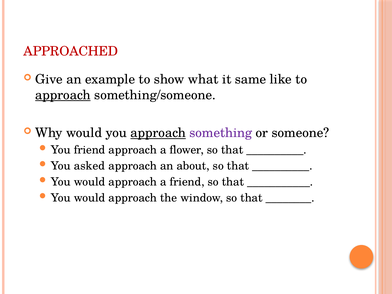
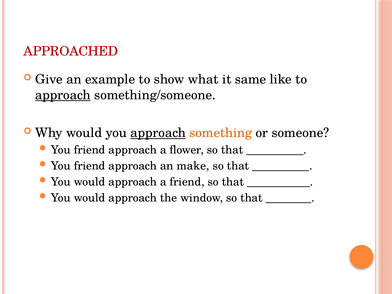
something colour: purple -> orange (221, 133)
asked: asked -> friend (90, 166)
about: about -> make (193, 166)
